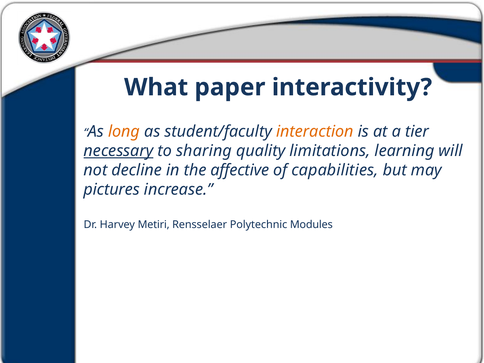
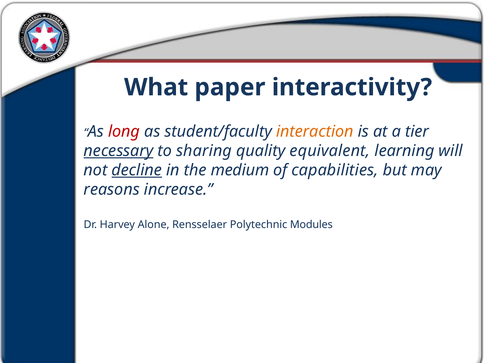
long colour: orange -> red (124, 132)
limitations: limitations -> equivalent (330, 151)
decline underline: none -> present (137, 170)
affective: affective -> medium (240, 170)
pictures: pictures -> reasons (112, 190)
Metiri: Metiri -> Alone (154, 224)
